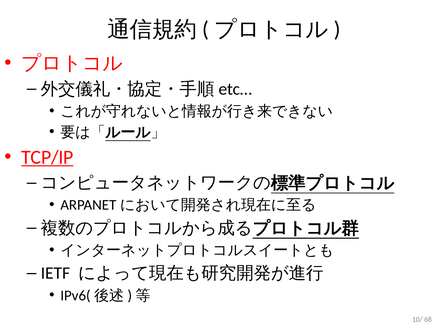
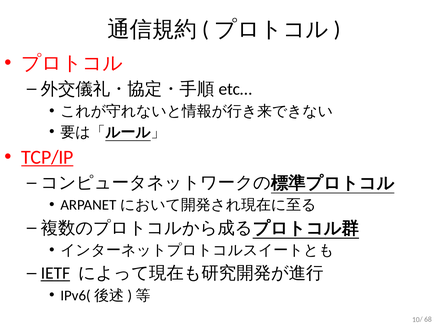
IETF underline: none -> present (55, 273)
